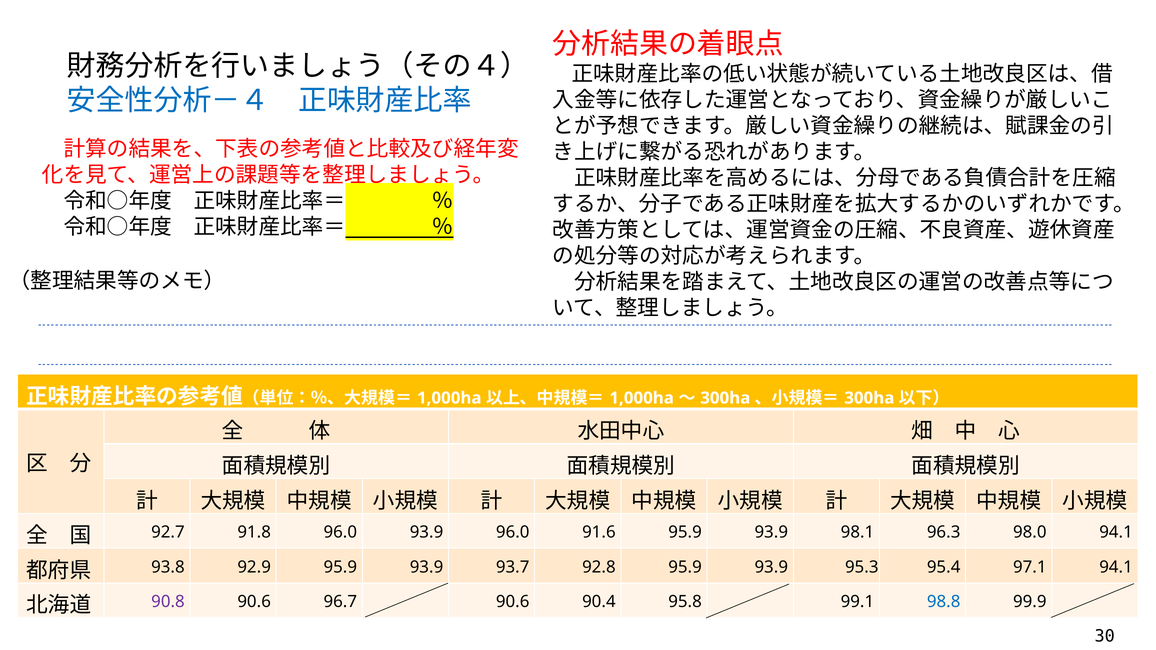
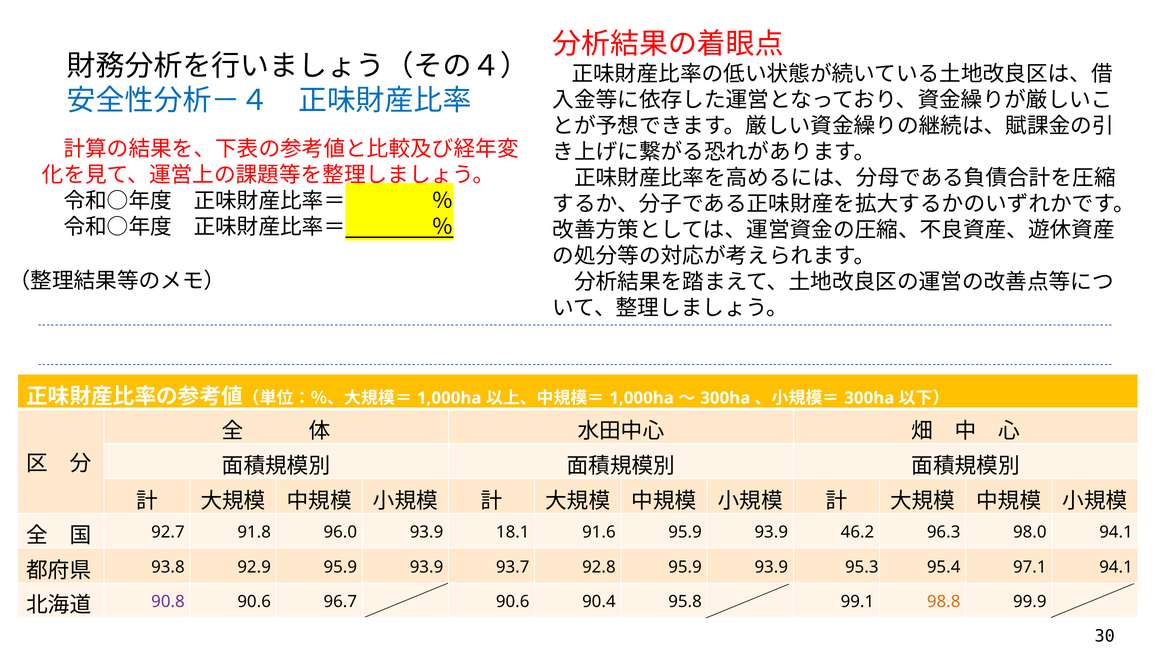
93.9 96.0: 96.0 -> 18.1 (513, 532)
98.1: 98.1 -> 46.2 (857, 532)
98.8 colour: blue -> orange (944, 602)
